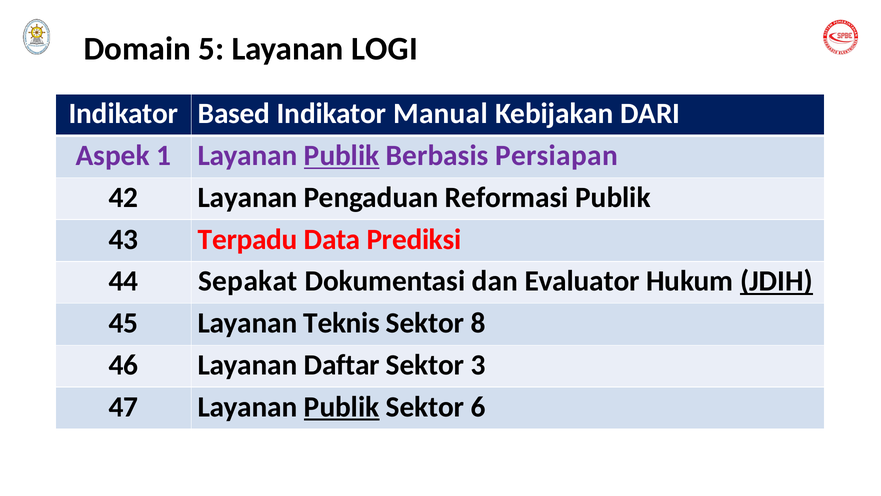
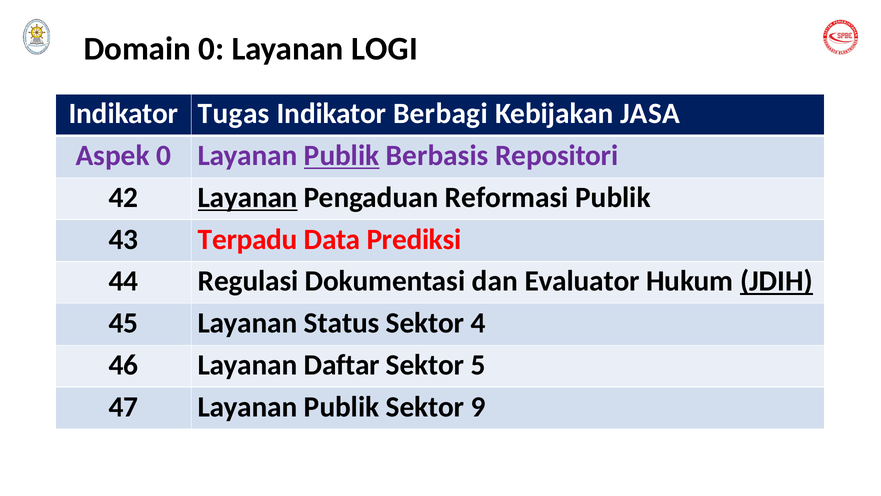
Domain 5: 5 -> 0 (211, 49)
Based: Based -> Tugas (234, 114)
Manual: Manual -> Berbagi (441, 114)
DARI: DARI -> JASA (650, 114)
Aspek 1: 1 -> 0 (164, 156)
Persiapan: Persiapan -> Repositori (557, 156)
Layanan underline: none -> present (248, 197)
Sepakat: Sepakat -> Regulasi (248, 281)
Teknis: Teknis -> Status (342, 323)
8: 8 -> 4 (478, 323)
3: 3 -> 5 (478, 365)
Publik underline: present -> none (342, 407)
6: 6 -> 9 (478, 407)
